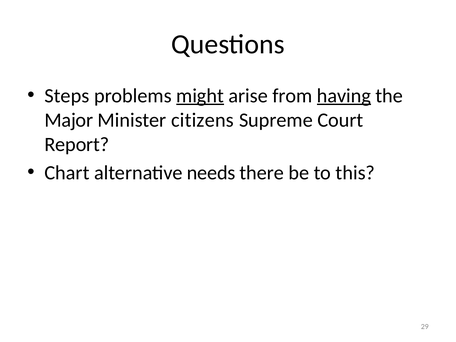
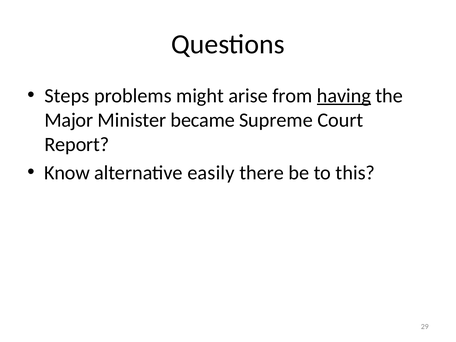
might underline: present -> none (200, 96)
citizens: citizens -> became (203, 120)
Chart: Chart -> Know (67, 173)
needs: needs -> easily (211, 173)
